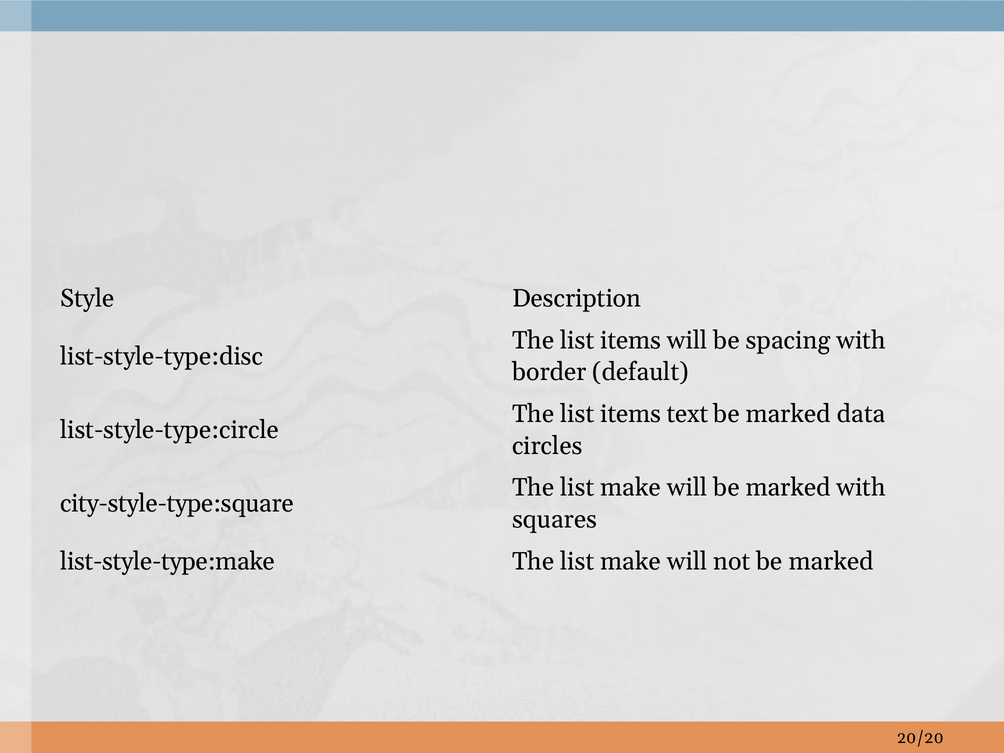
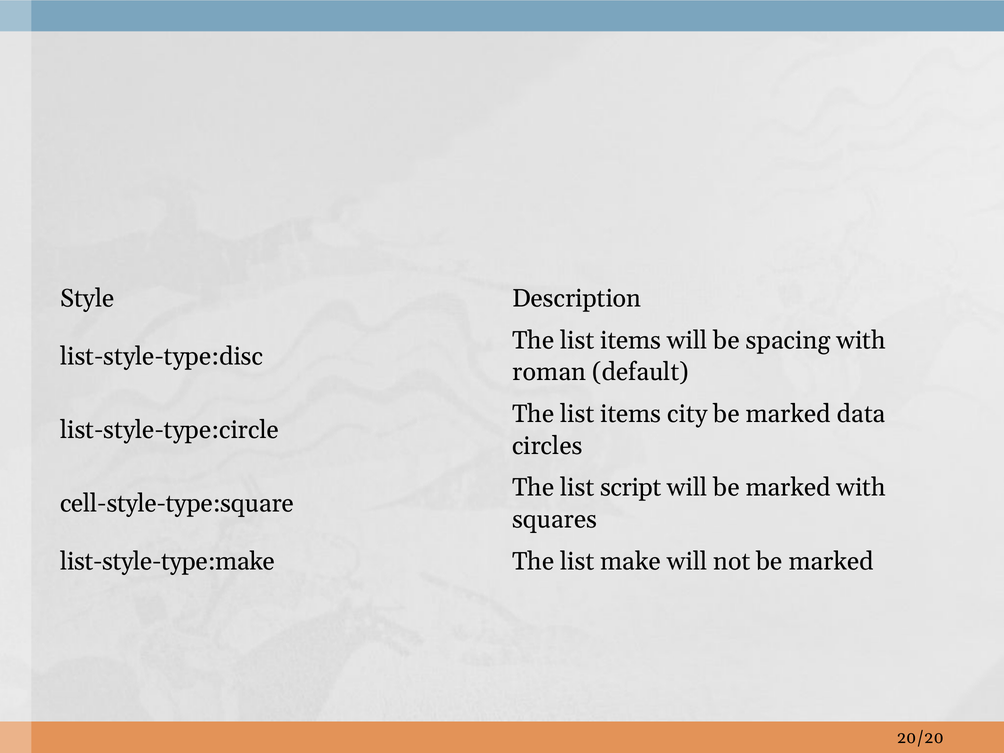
border: border -> roman (549, 372)
text: text -> city (687, 414)
make: make -> script (631, 488)
city-style-type:square: city-style-type:square -> cell-style-type:square (177, 504)
